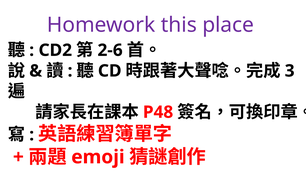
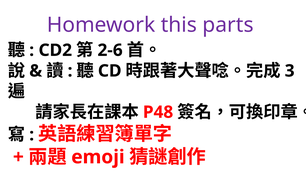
place: place -> parts (228, 25)
